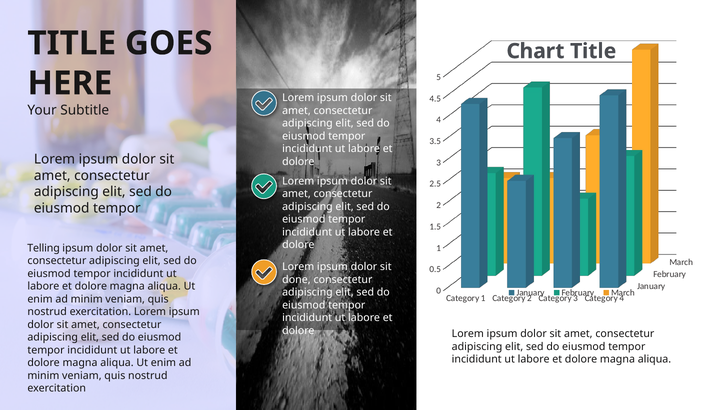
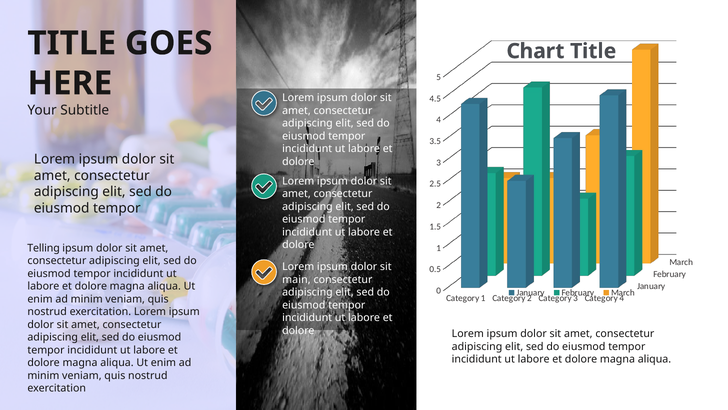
done: done -> main (296, 279)
